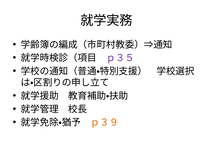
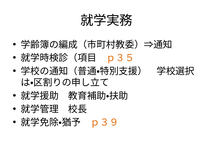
ｐ３５ colour: purple -> orange (120, 58)
